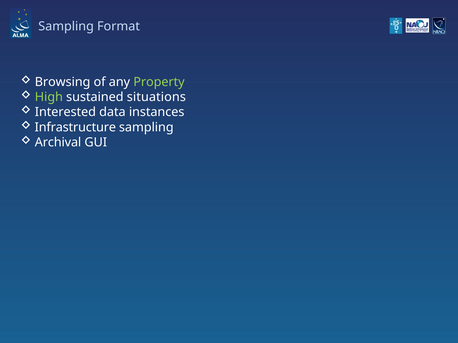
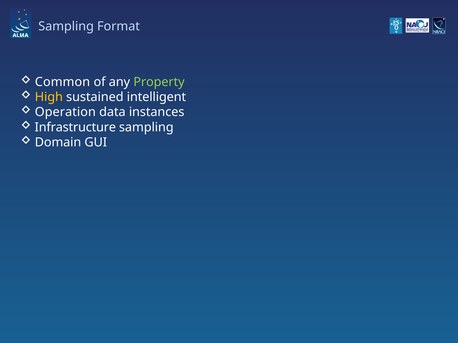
Browsing: Browsing -> Common (63, 82)
High colour: light green -> yellow (49, 97)
situations: situations -> intelligent (156, 97)
Interested: Interested -> Operation (65, 112)
Archival: Archival -> Domain (58, 142)
